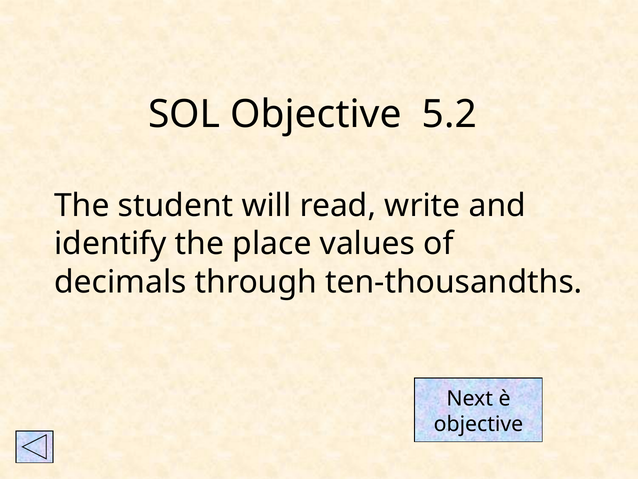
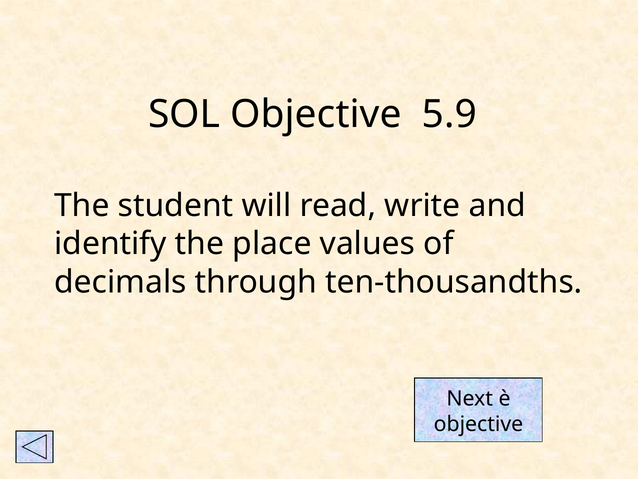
5.2: 5.2 -> 5.9 (449, 114)
